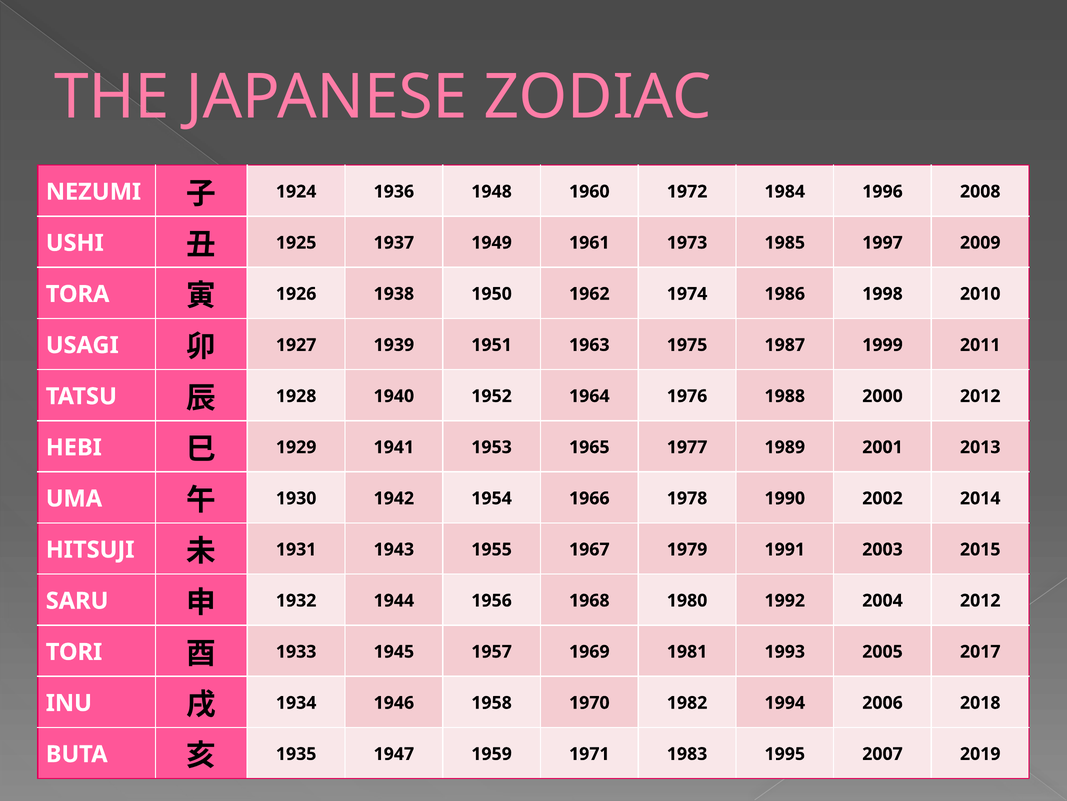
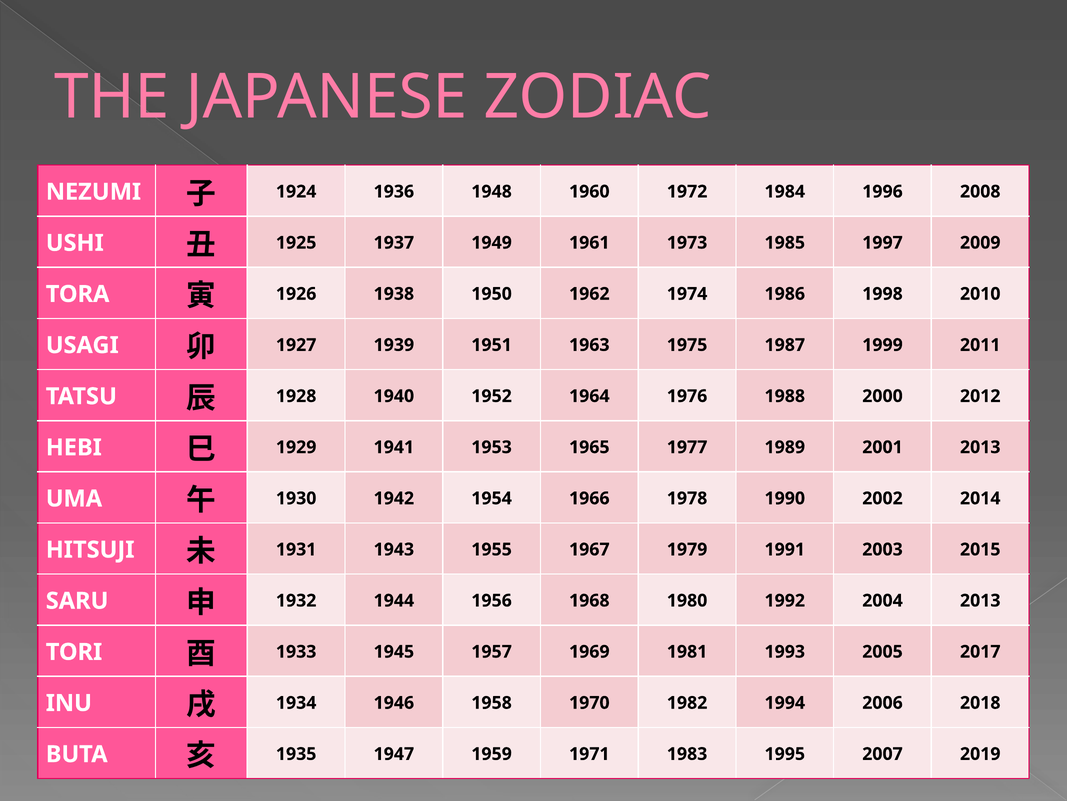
2012: 2012 -> 2013 (980, 600)
